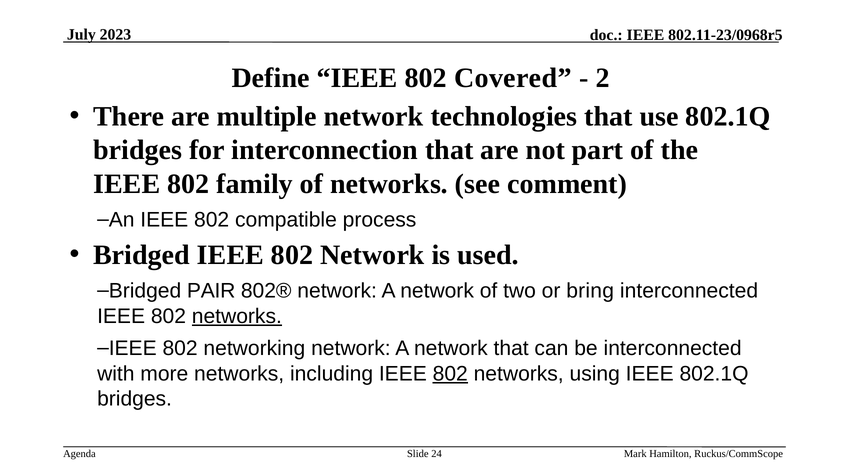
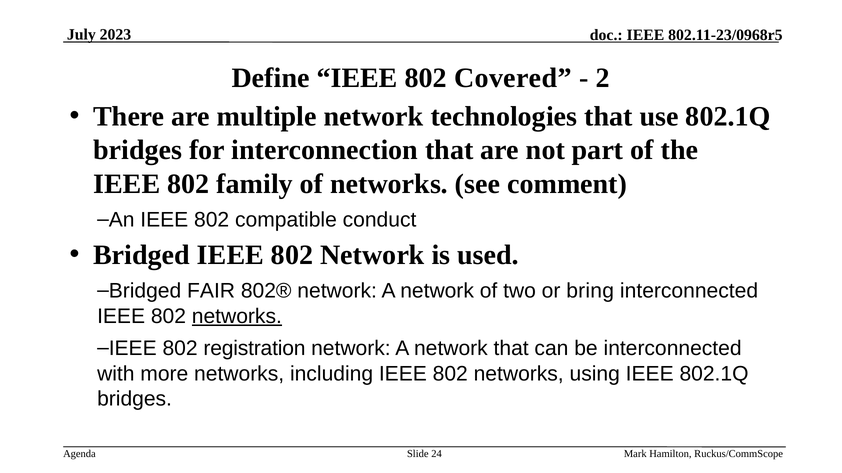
process: process -> conduct (380, 220)
PAIR: PAIR -> FAIR (211, 291)
networking: networking -> registration (254, 349)
802 underline: present -> none (450, 374)
